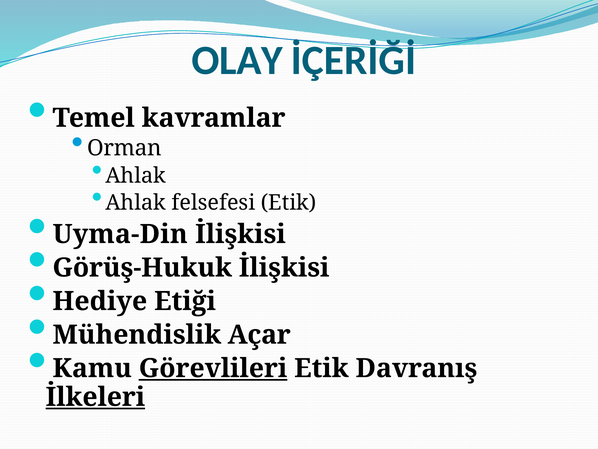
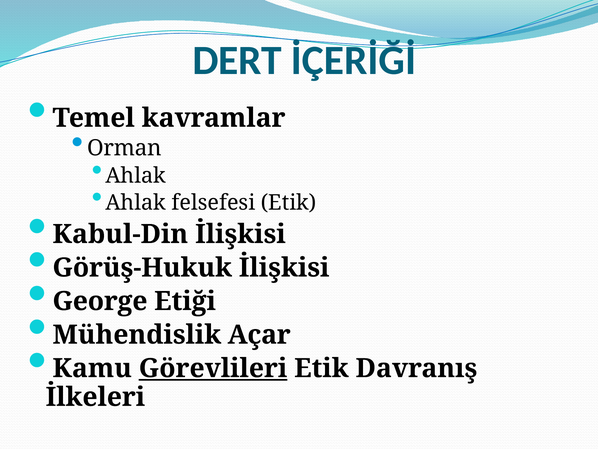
OLAY: OLAY -> DERT (237, 60)
Uyma-Din: Uyma-Din -> Kabul-Din (120, 234)
Hediye: Hediye -> George (100, 301)
İlkeleri underline: present -> none (95, 397)
